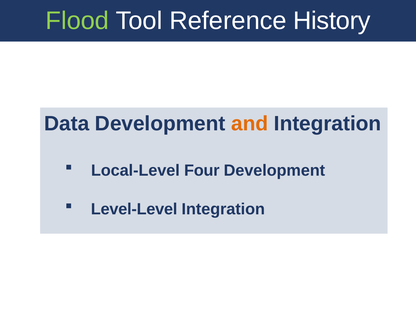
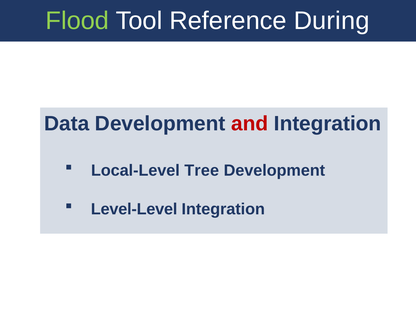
History: History -> During (332, 21)
and colour: orange -> red (250, 124)
Four: Four -> Tree (202, 170)
